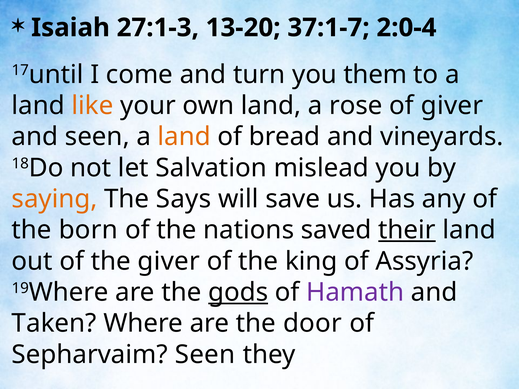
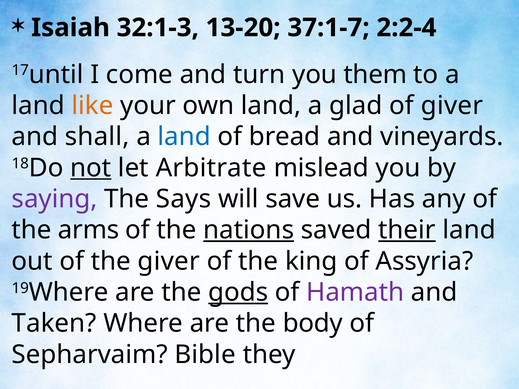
27:1-3: 27:1-3 -> 32:1-3 (158, 28)
2:0-4: 2:0-4 -> 2:2-4 (406, 28)
rose: rose -> glad (356, 106)
and seen: seen -> shall (97, 137)
land colour: orange -> blue (184, 137)
not underline: none -> present (91, 168)
Salvation: Salvation -> Arbitrate (211, 168)
saying colour: orange -> purple (55, 199)
born: born -> arms (89, 230)
nations underline: none -> present (249, 230)
door: door -> body (313, 324)
Sepharvaim Seen: Seen -> Bible (205, 355)
